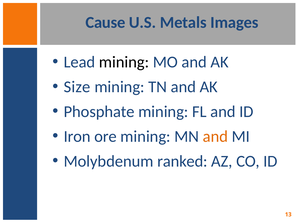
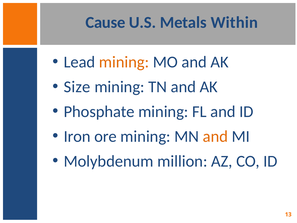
Images: Images -> Within (234, 23)
mining colour: black -> orange (124, 62)
ranked: ranked -> million (182, 161)
